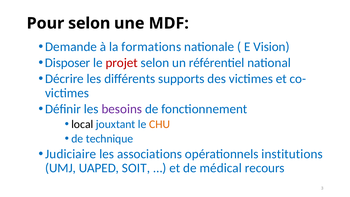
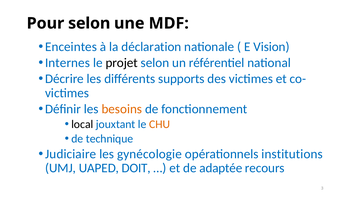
Demande: Demande -> Enceintes (71, 47)
formations: formations -> déclaration (151, 47)
Disposer: Disposer -> Internes (68, 63)
projet colour: red -> black (122, 63)
besoins colour: purple -> orange (122, 109)
associations: associations -> gynécologie (149, 154)
SOIT: SOIT -> DOIT (136, 168)
médical: médical -> adaptée (221, 168)
